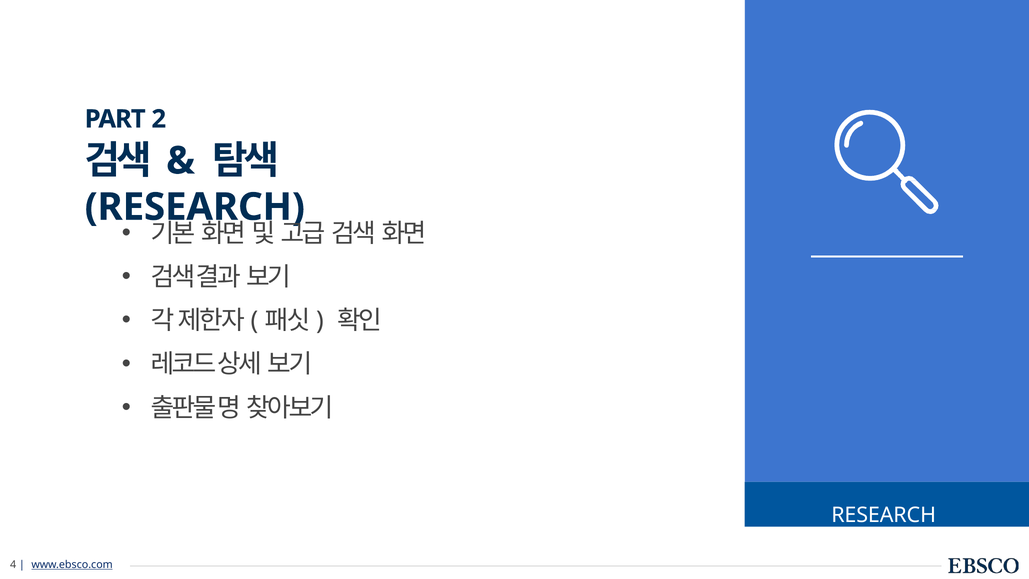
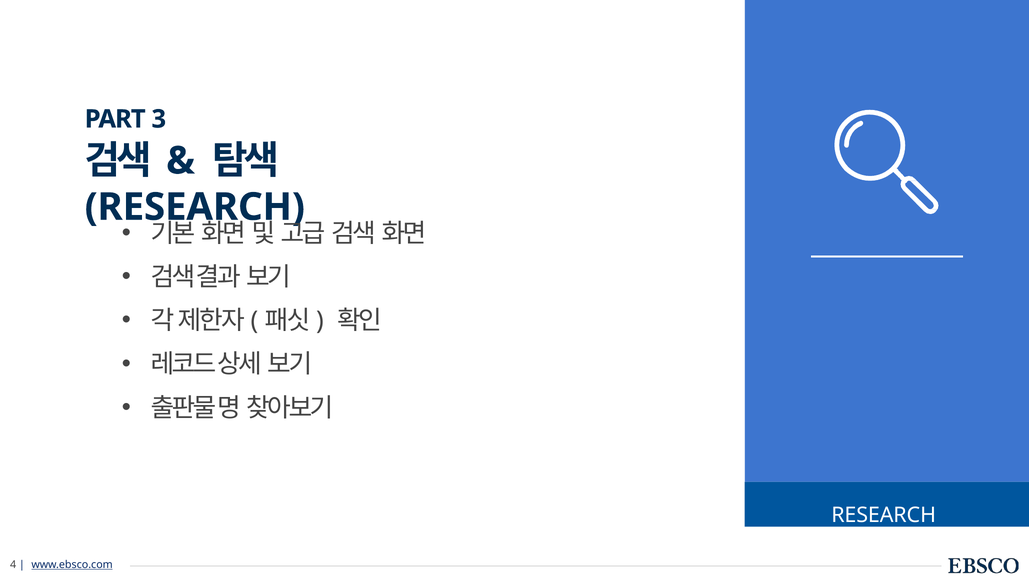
2: 2 -> 3 (159, 119)
